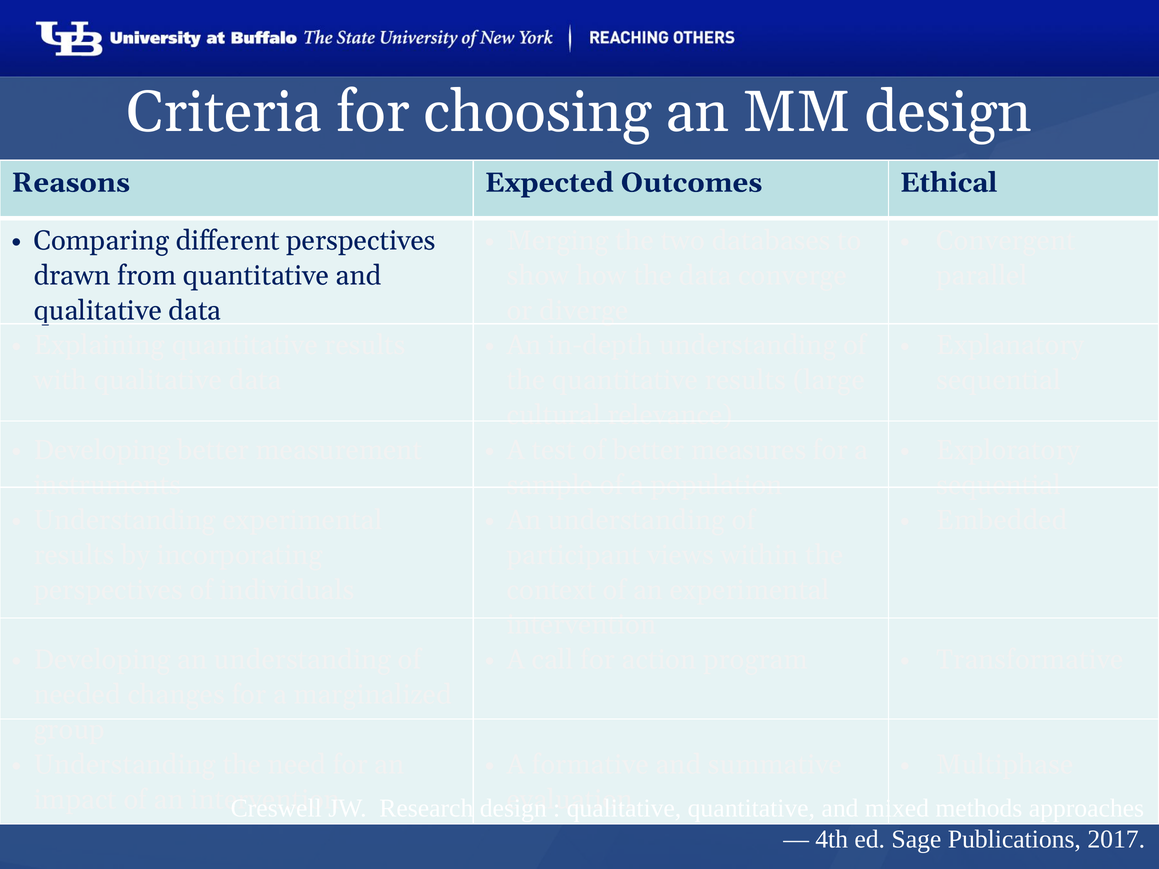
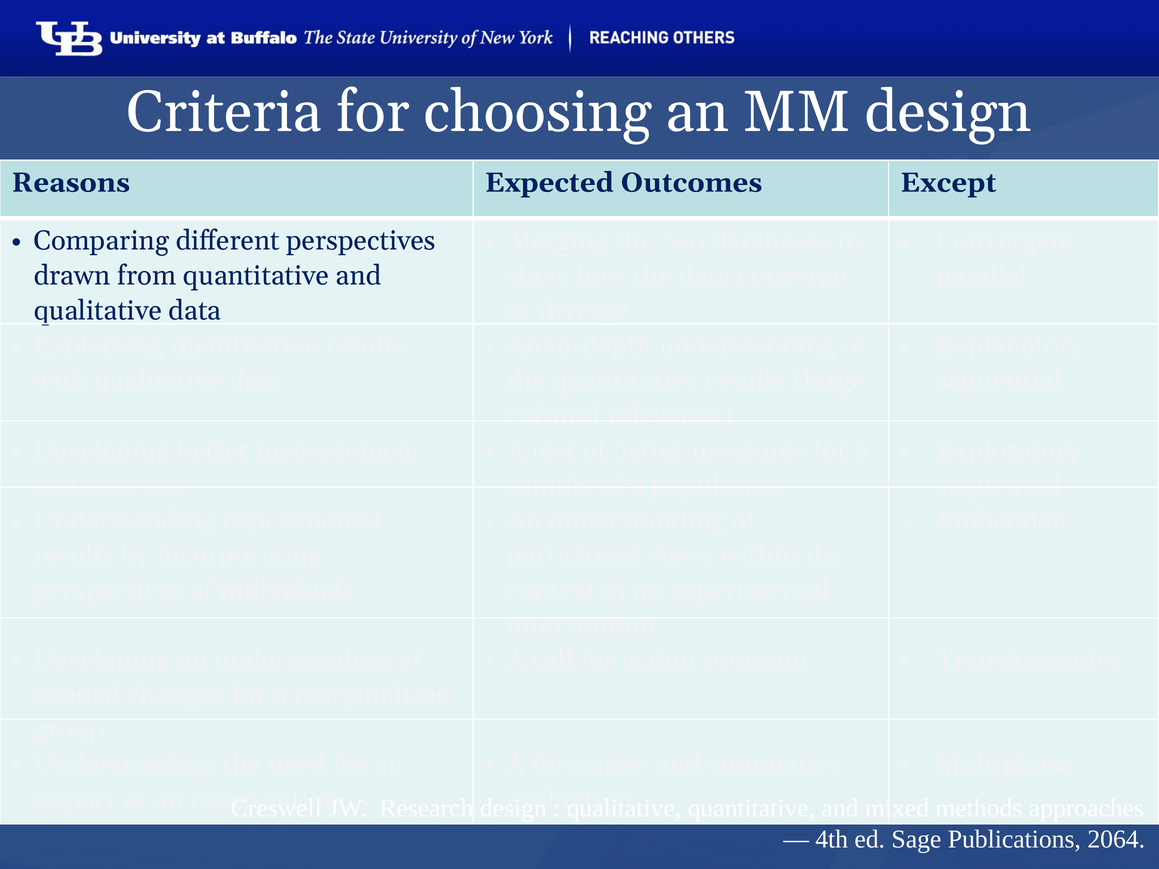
Ethical: Ethical -> Except (948, 183)
2017: 2017 -> 2064 (1116, 839)
